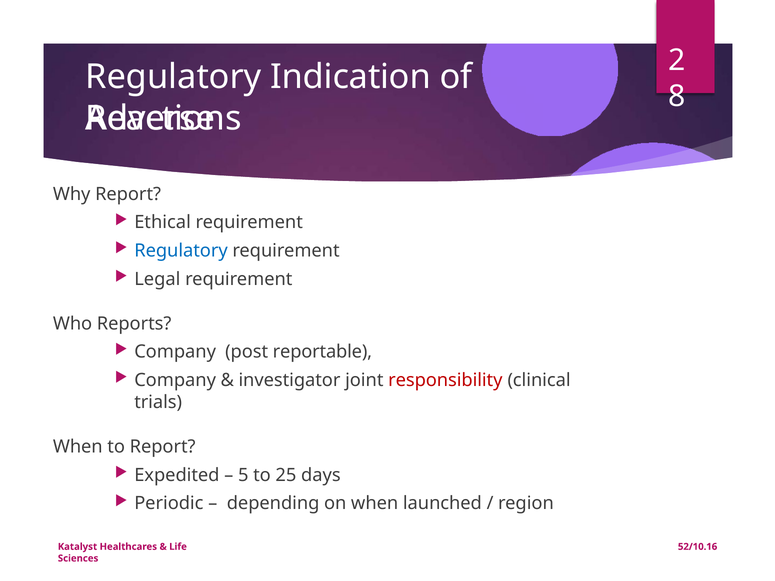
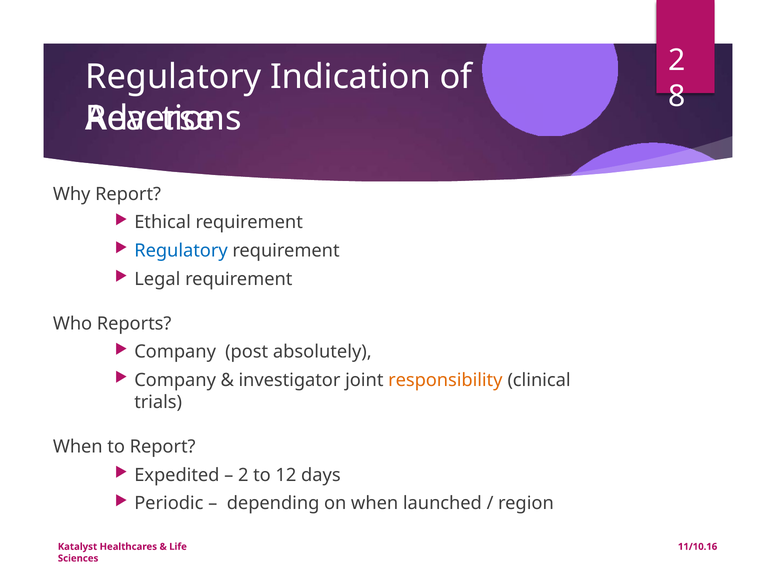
reportable: reportable -> absolutely (322, 352)
responsibility colour: red -> orange (445, 380)
5: 5 -> 2 (243, 475)
25: 25 -> 12 (286, 475)
52/10.16: 52/10.16 -> 11/10.16 (698, 547)
